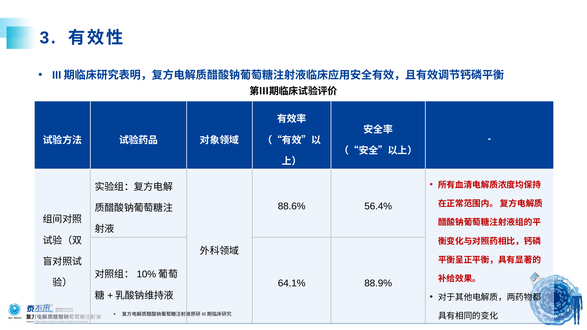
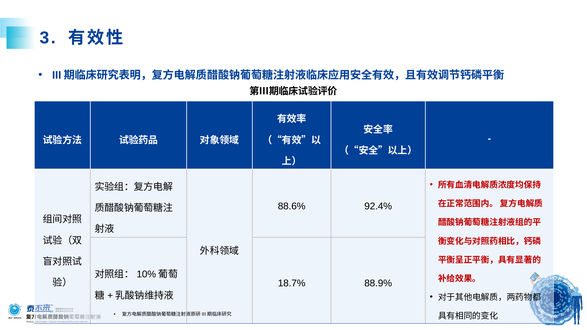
56.4%: 56.4% -> 92.4% (378, 206)
64.1%: 64.1% -> 18.7% (292, 283)
